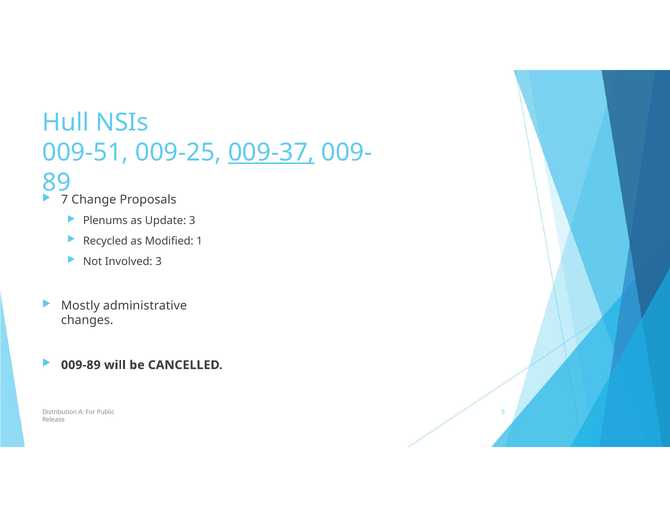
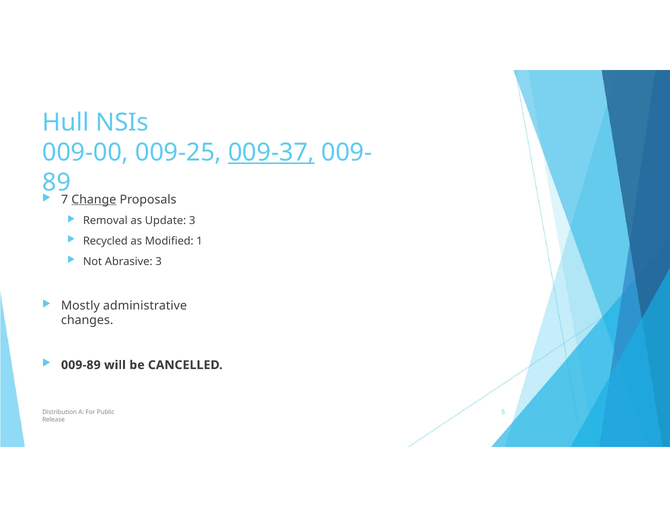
009-51: 009-51 -> 009-00 (85, 153)
Change underline: none -> present (94, 200)
Plenums: Plenums -> Removal (105, 221)
Involved: Involved -> Abrasive (129, 262)
